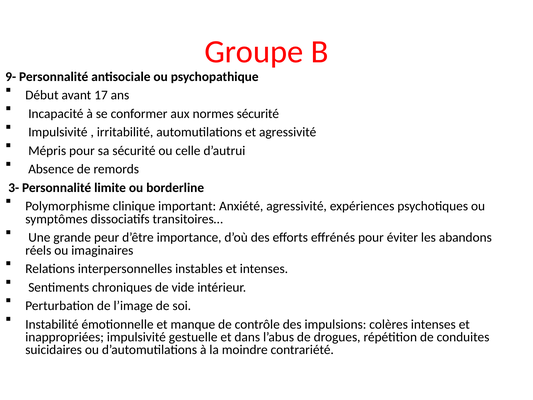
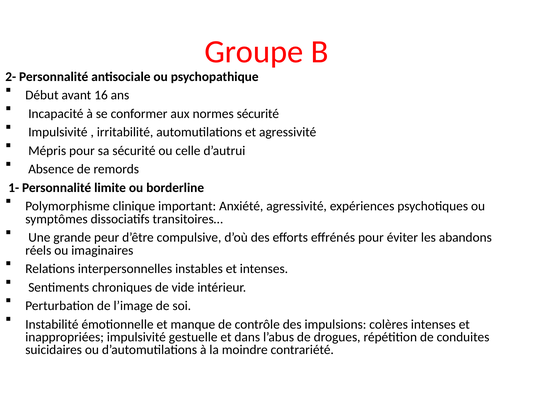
9-: 9- -> 2- (11, 77)
17: 17 -> 16 (101, 95)
3-: 3- -> 1- (14, 188)
importance: importance -> compulsive (189, 237)
